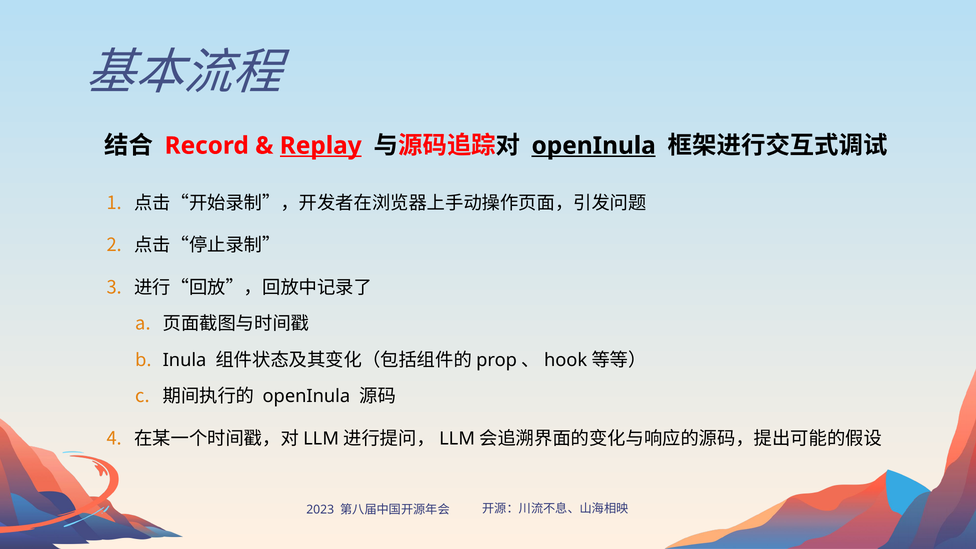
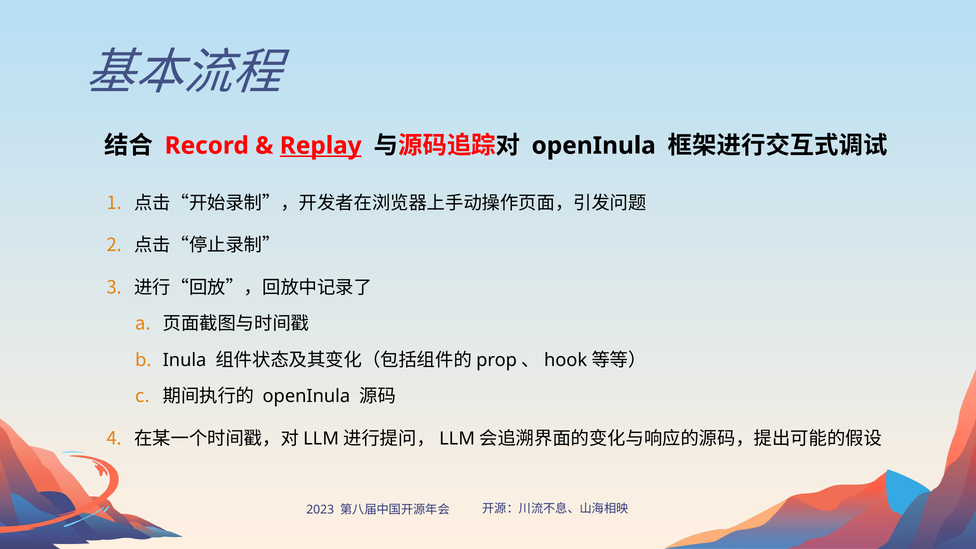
openInula underline: present -> none (594, 146)
